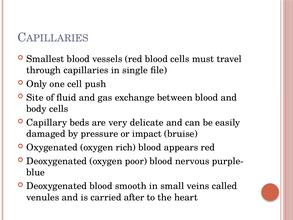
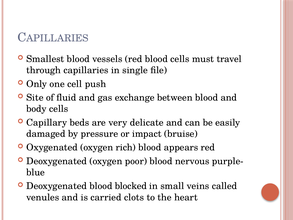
smooth: smooth -> blocked (131, 186)
after: after -> clots (134, 197)
